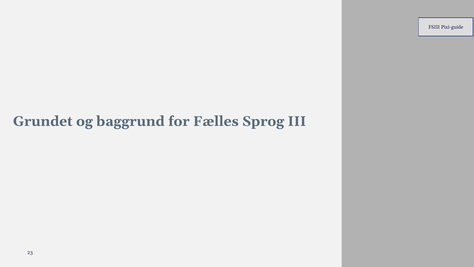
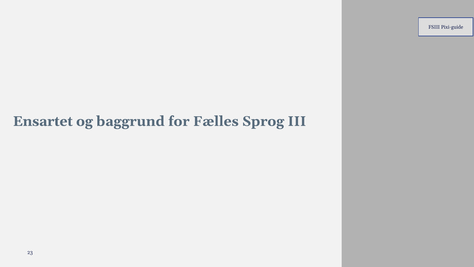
Grundet: Grundet -> Ensartet (43, 121)
